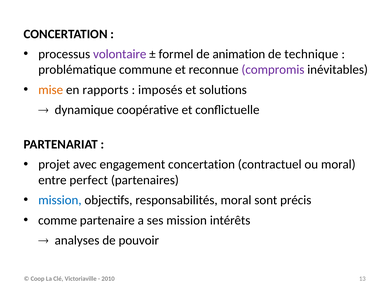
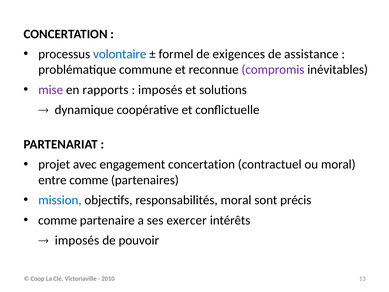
volontaire colour: purple -> blue (120, 54)
animation: animation -> exigences (239, 54)
technique: technique -> assistance (311, 54)
mise colour: orange -> purple (51, 90)
entre perfect: perfect -> comme (89, 180)
ses mission: mission -> exercer (187, 220)
analyses: analyses -> imposés (77, 240)
